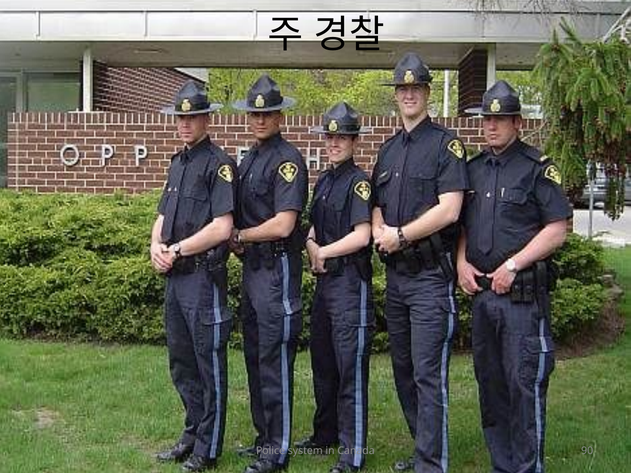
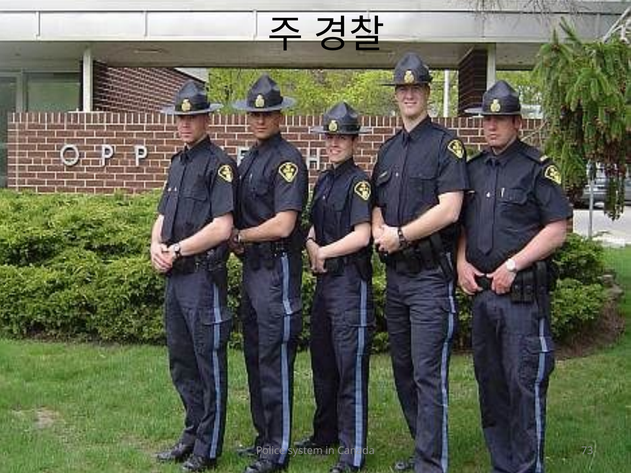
90: 90 -> 73 (587, 451)
